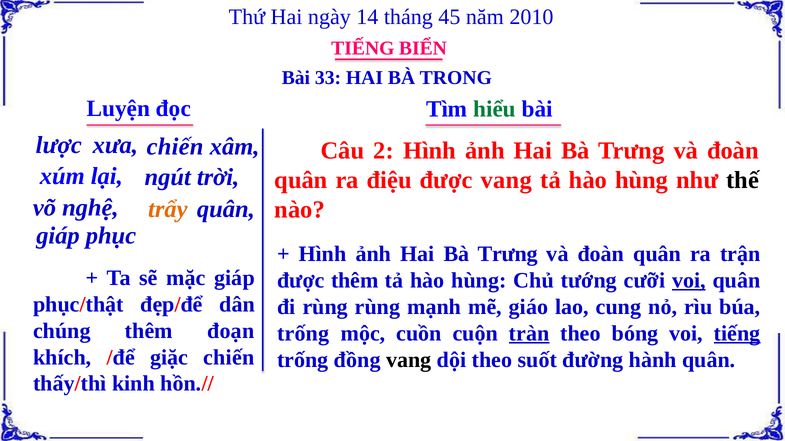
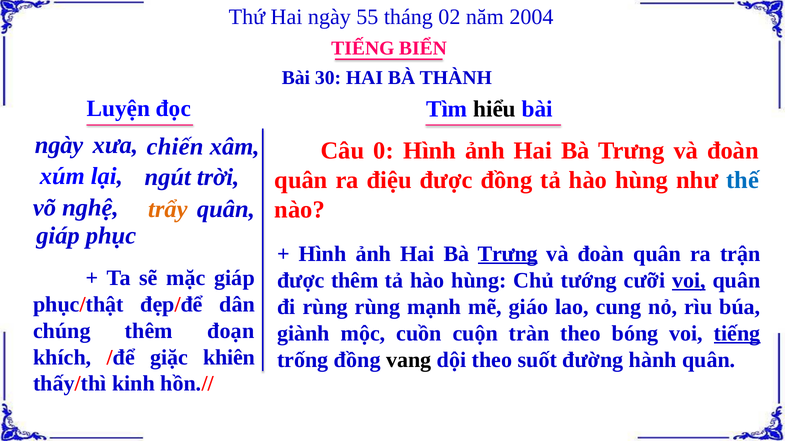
14: 14 -> 55 (367, 17)
45: 45 -> 02 (449, 17)
2010: 2010 -> 2004 (531, 17)
33: 33 -> 30 (328, 78)
TRONG: TRONG -> THÀNH (456, 78)
hiểu colour: green -> black (495, 109)
lược: lược -> ngày (59, 145)
2: 2 -> 0 (384, 151)
được vang: vang -> đồng (506, 180)
thế colour: black -> blue (743, 180)
Trưng underline: none -> present (508, 254)
trống: trống -> giành (303, 333)
tràn underline: present -> none (529, 333)
giặc chiến: chiến -> khiên (229, 357)
